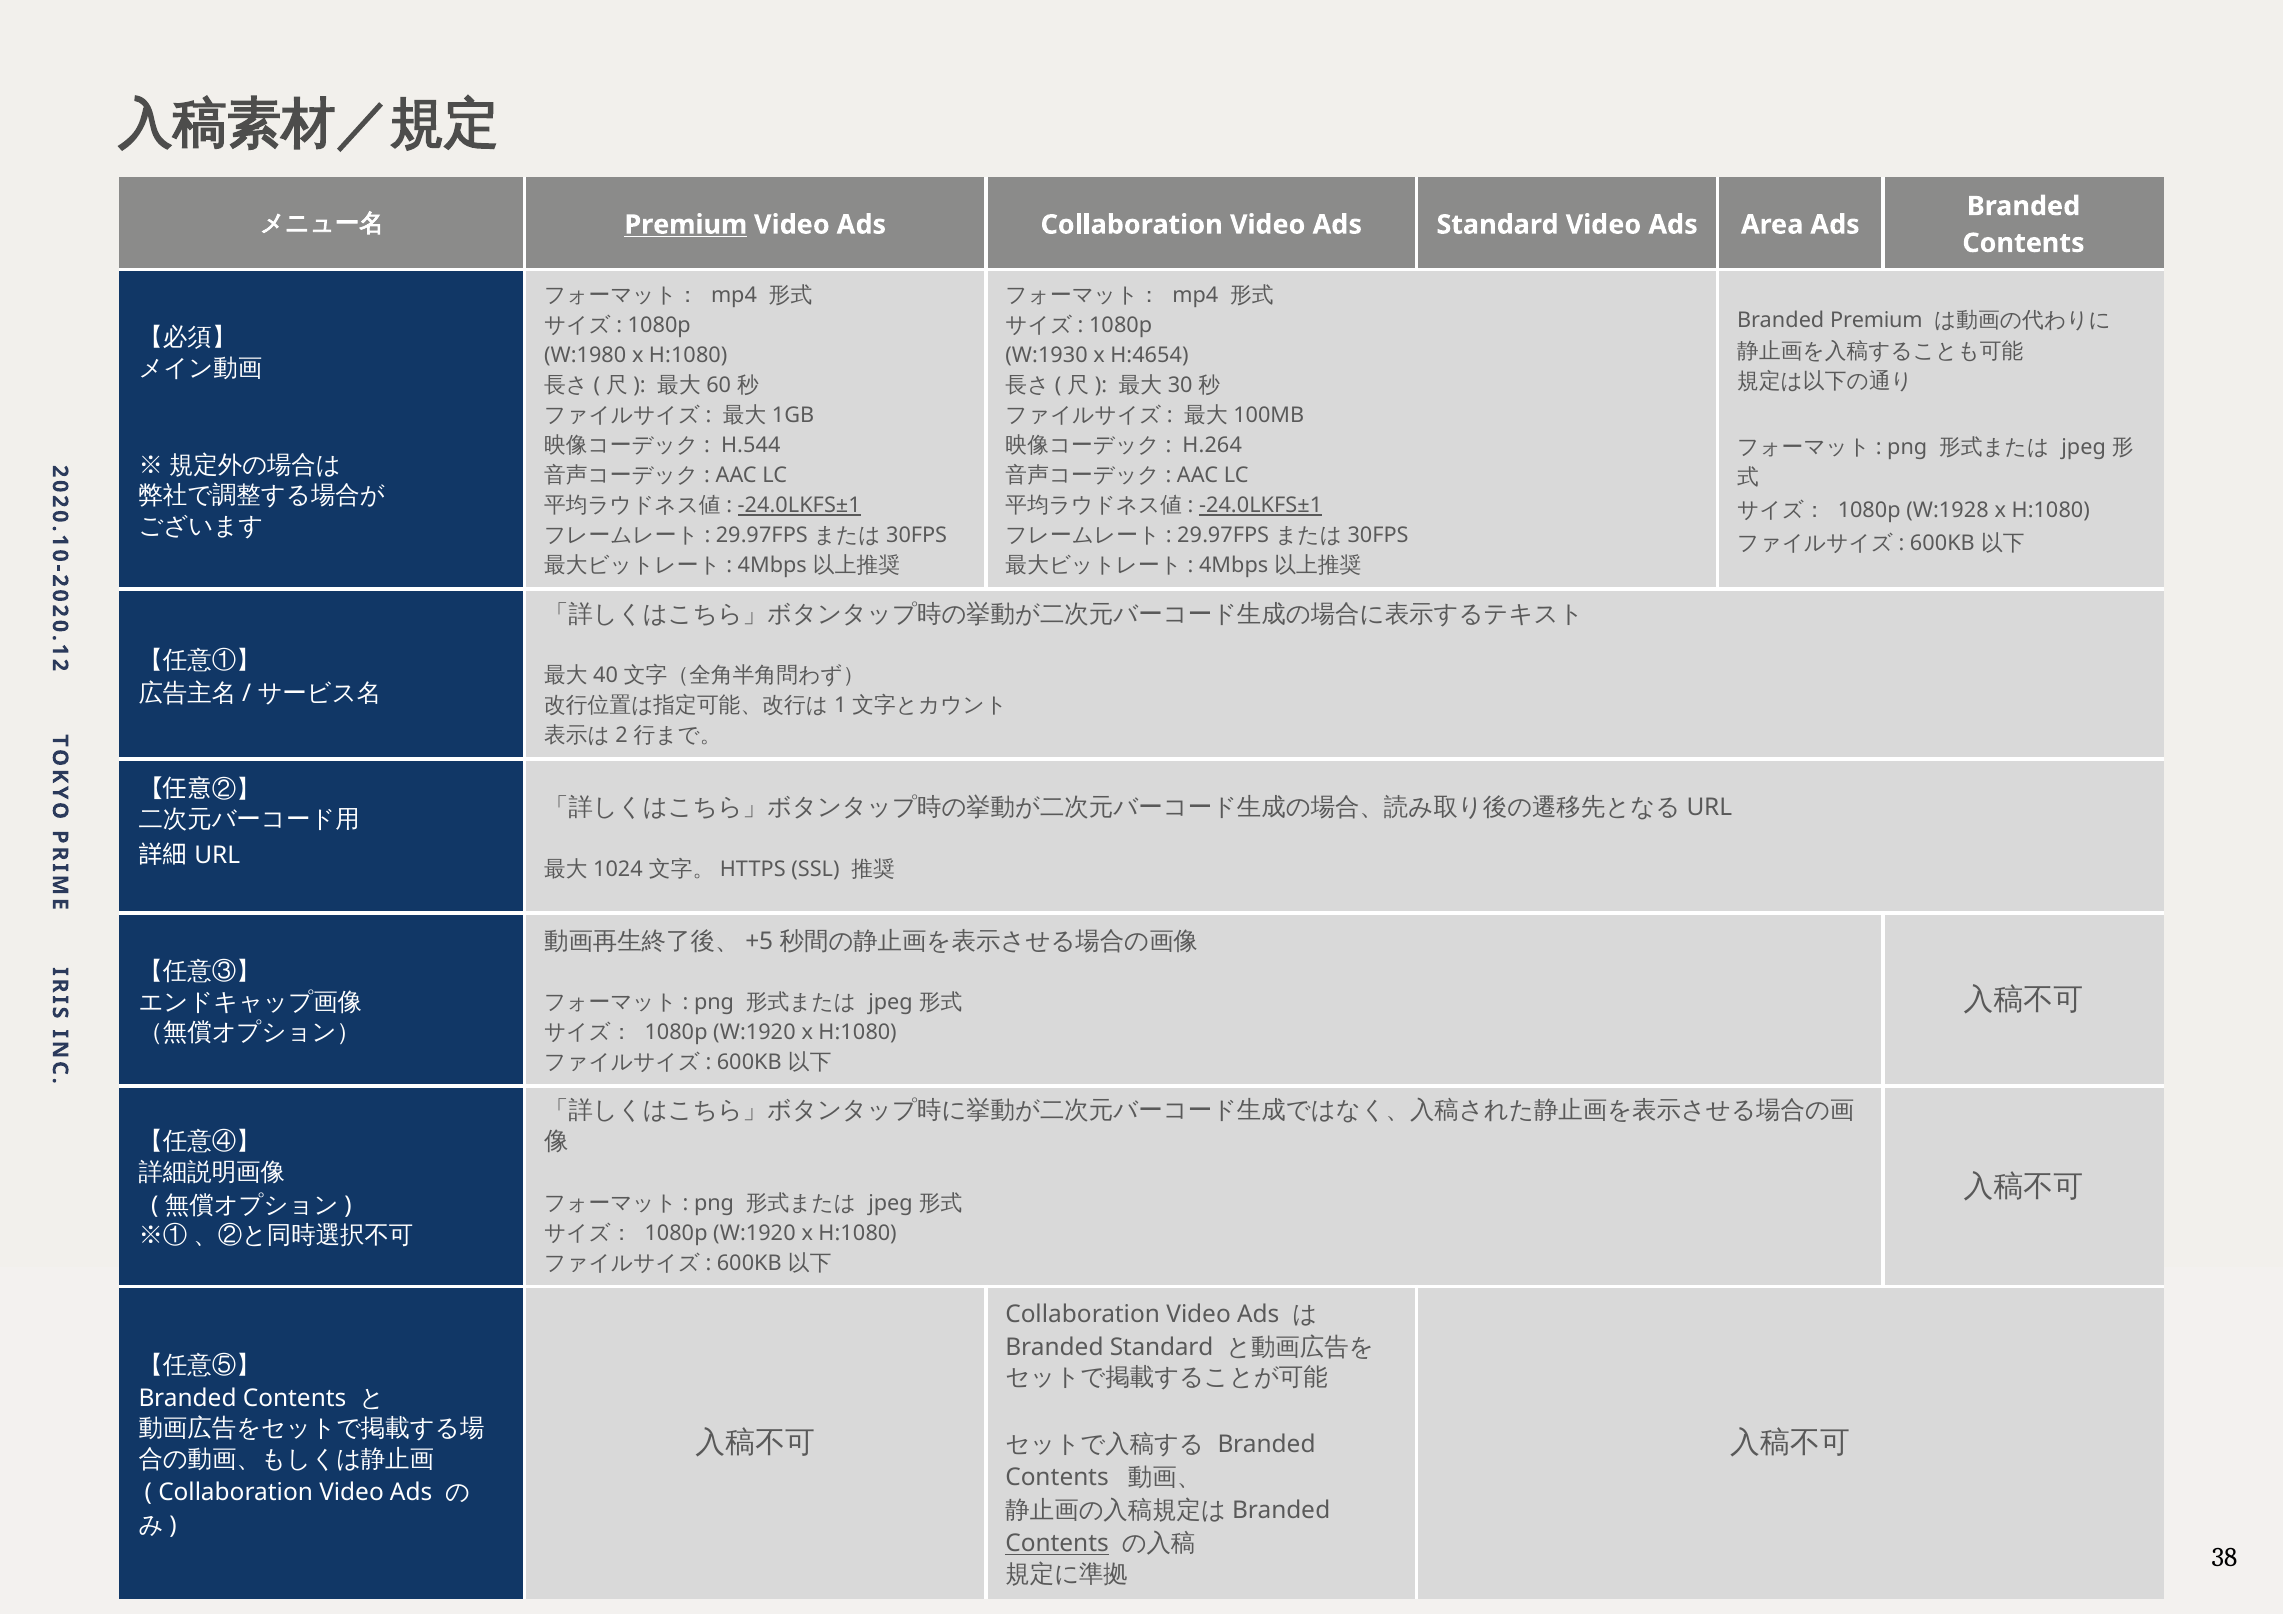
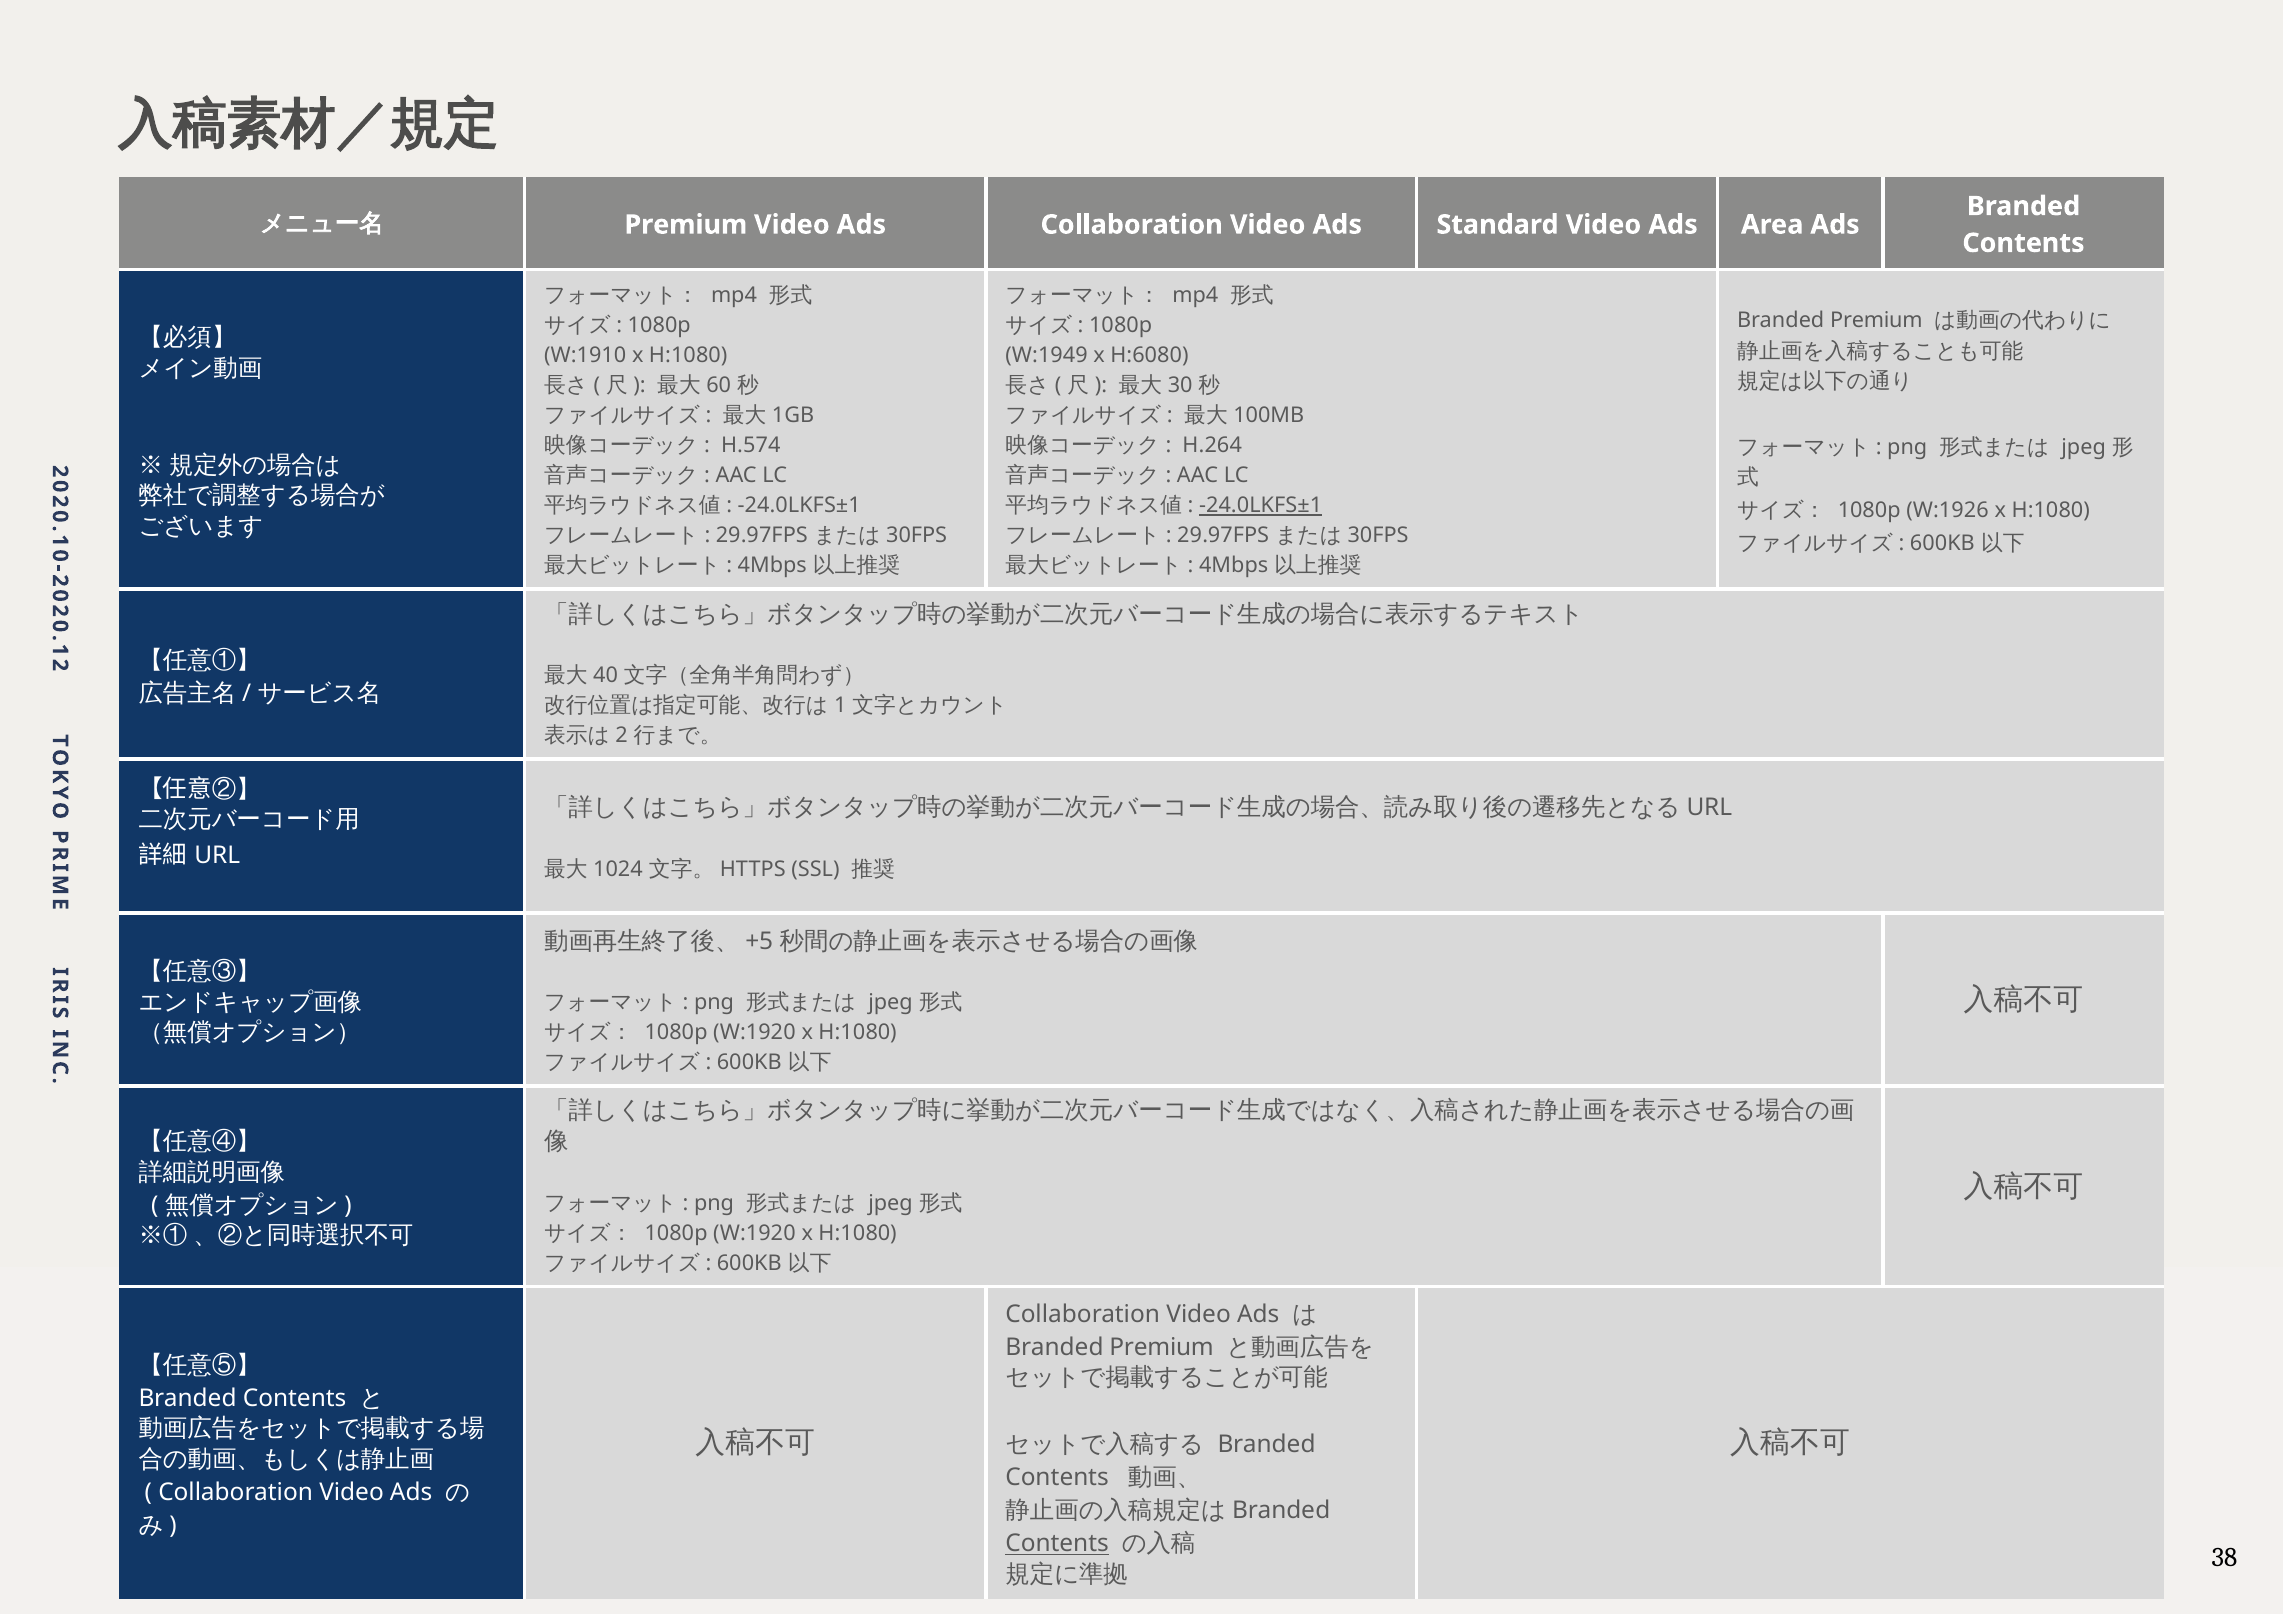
Premium underline: present -> none (686, 225)
W:1980: W:1980 -> W:1910 (585, 356)
W:1930: W:1930 -> W:1949 (1047, 356)
H:4654: H:4654 -> H:6080 (1149, 356)
H.544: H.544 -> H.574 (751, 446)
-24.0LKFS±1 underline: present -> none (799, 506)
W:1928: W:1928 -> W:1926 (1948, 511)
Standard: Standard -> Premium (1162, 1347)
